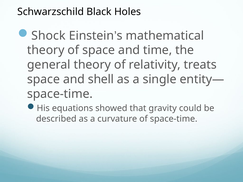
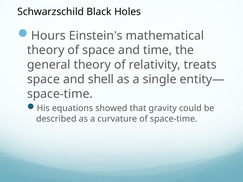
Shock: Shock -> Hours (48, 36)
